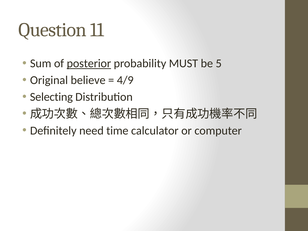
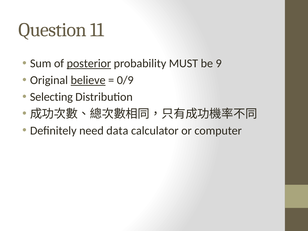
5: 5 -> 9 (219, 63)
believe underline: none -> present (88, 80)
4/9: 4/9 -> 0/9 (125, 80)
time: time -> data (117, 131)
